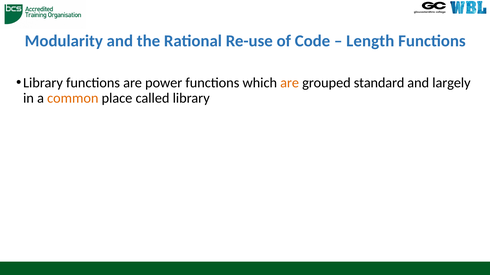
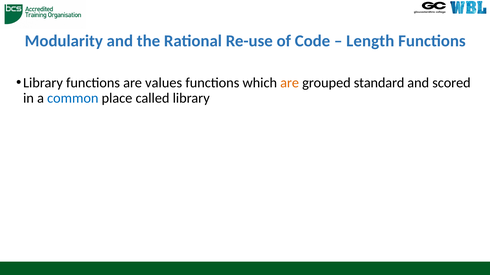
power: power -> values (164, 83)
largely: largely -> scored (451, 83)
common colour: orange -> blue (73, 98)
